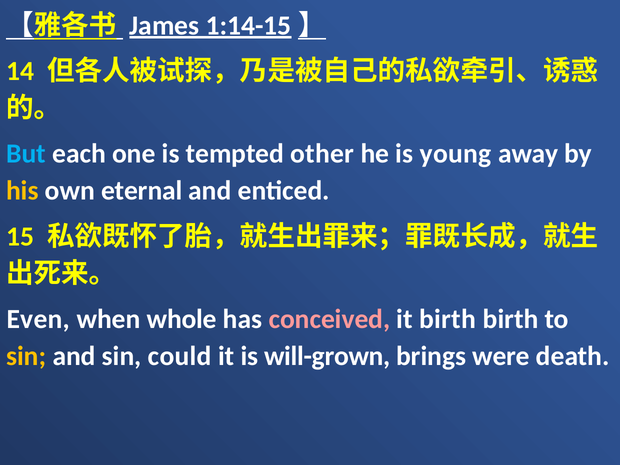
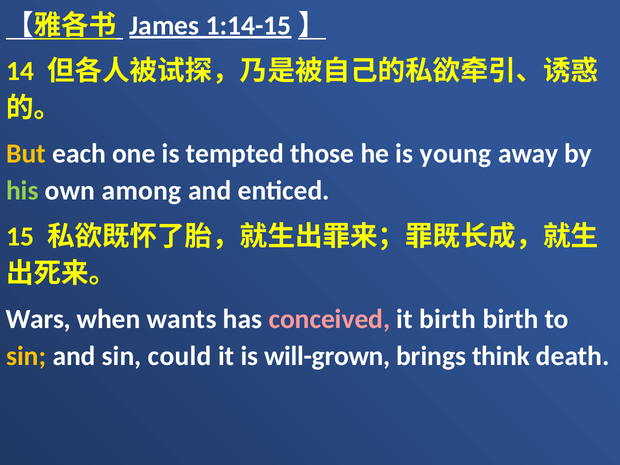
But colour: light blue -> yellow (26, 154)
other: other -> those (322, 154)
his colour: yellow -> light green (22, 191)
eternal: eternal -> among (142, 191)
Even: Even -> Wars (38, 319)
whole: whole -> wants (182, 319)
were: were -> think (501, 356)
